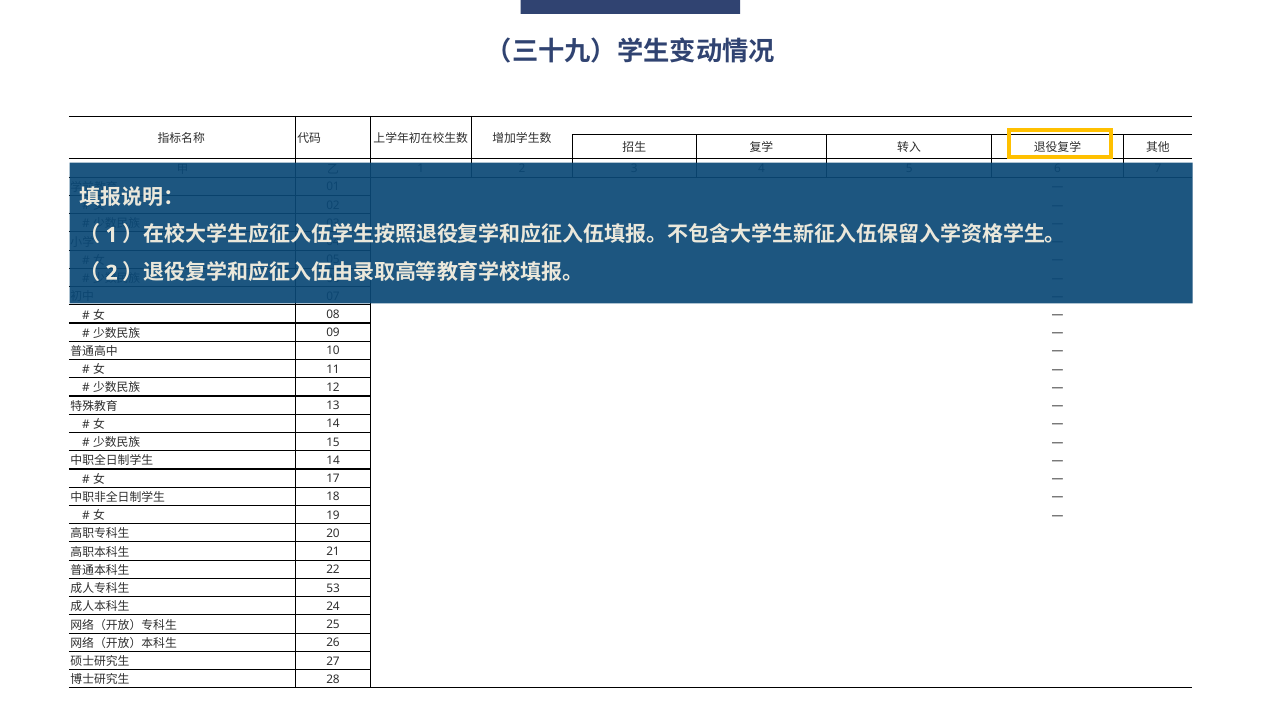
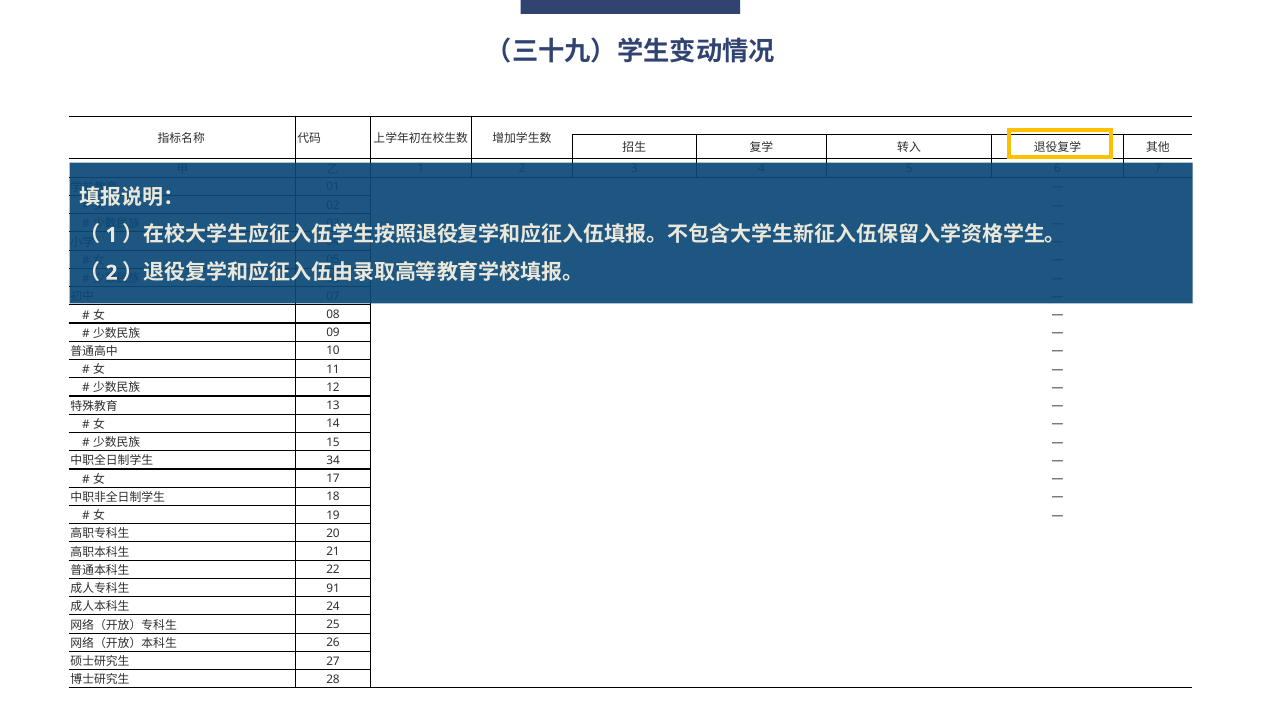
14: 14 -> 34 (333, 461)
53: 53 -> 91 (333, 588)
